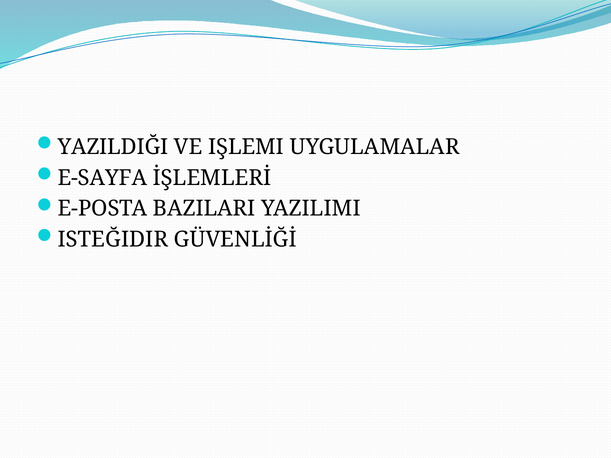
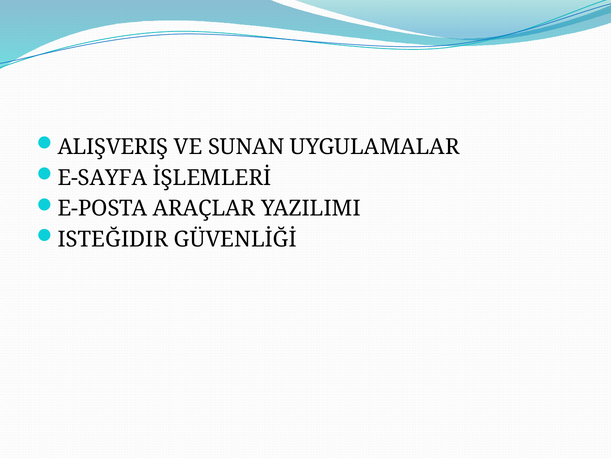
YAZILDIĞI: YAZILDIĞI -> ALIŞVERIŞ (113, 147)
IŞLEMI: IŞLEMI -> SUNAN (246, 147)
BAZILARI: BAZILARI -> ARAÇLAR (204, 209)
